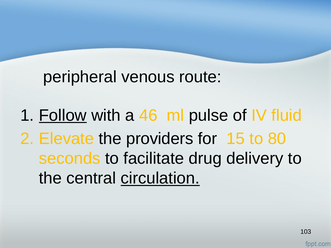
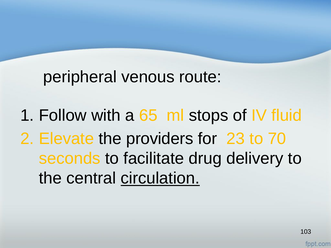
Follow underline: present -> none (63, 116)
46: 46 -> 65 (148, 116)
pulse: pulse -> stops (209, 116)
15: 15 -> 23 (236, 139)
80: 80 -> 70 (277, 139)
